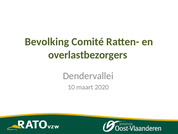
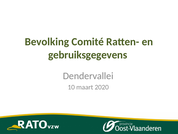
overlastbezorgers: overlastbezorgers -> gebruiksgegevens (88, 55)
